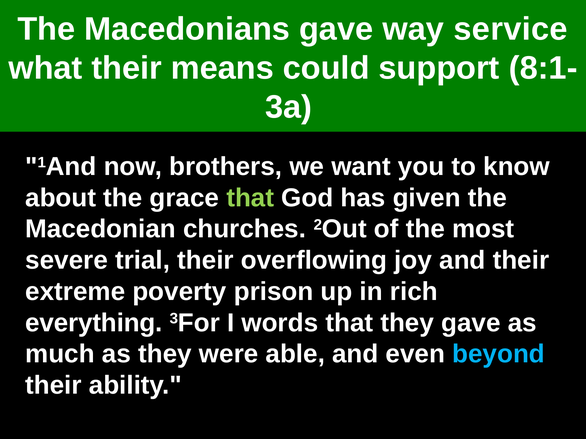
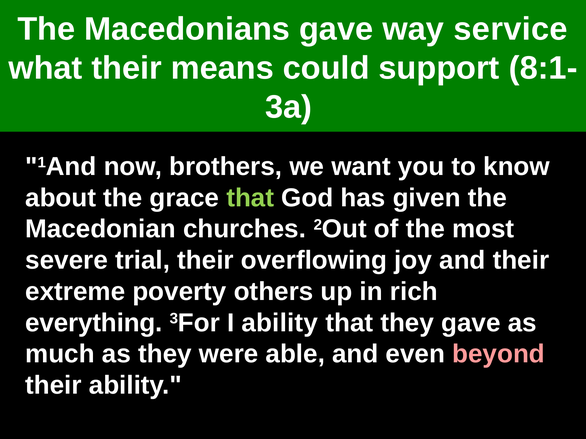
prison: prison -> others (274, 292)
I words: words -> ability (280, 323)
beyond colour: light blue -> pink (499, 354)
